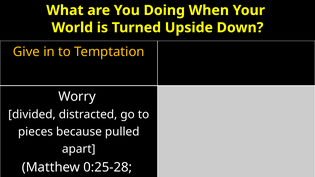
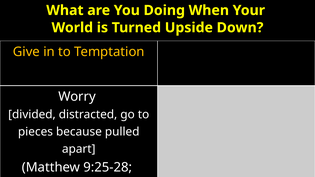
0:25-28: 0:25-28 -> 9:25-28 (108, 167)
